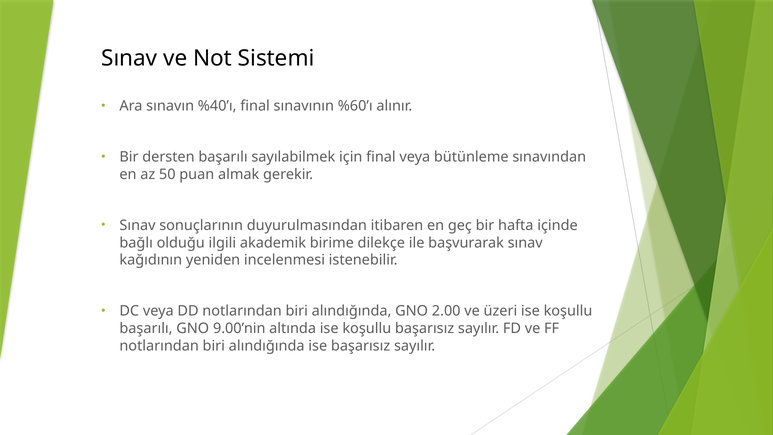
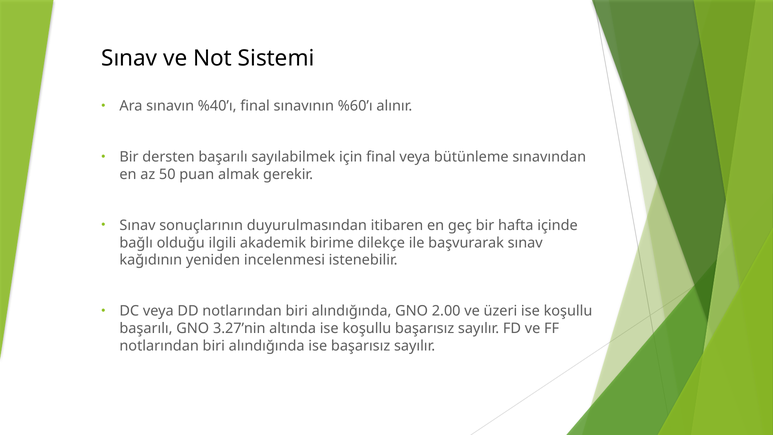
9.00’nin: 9.00’nin -> 3.27’nin (239, 328)
